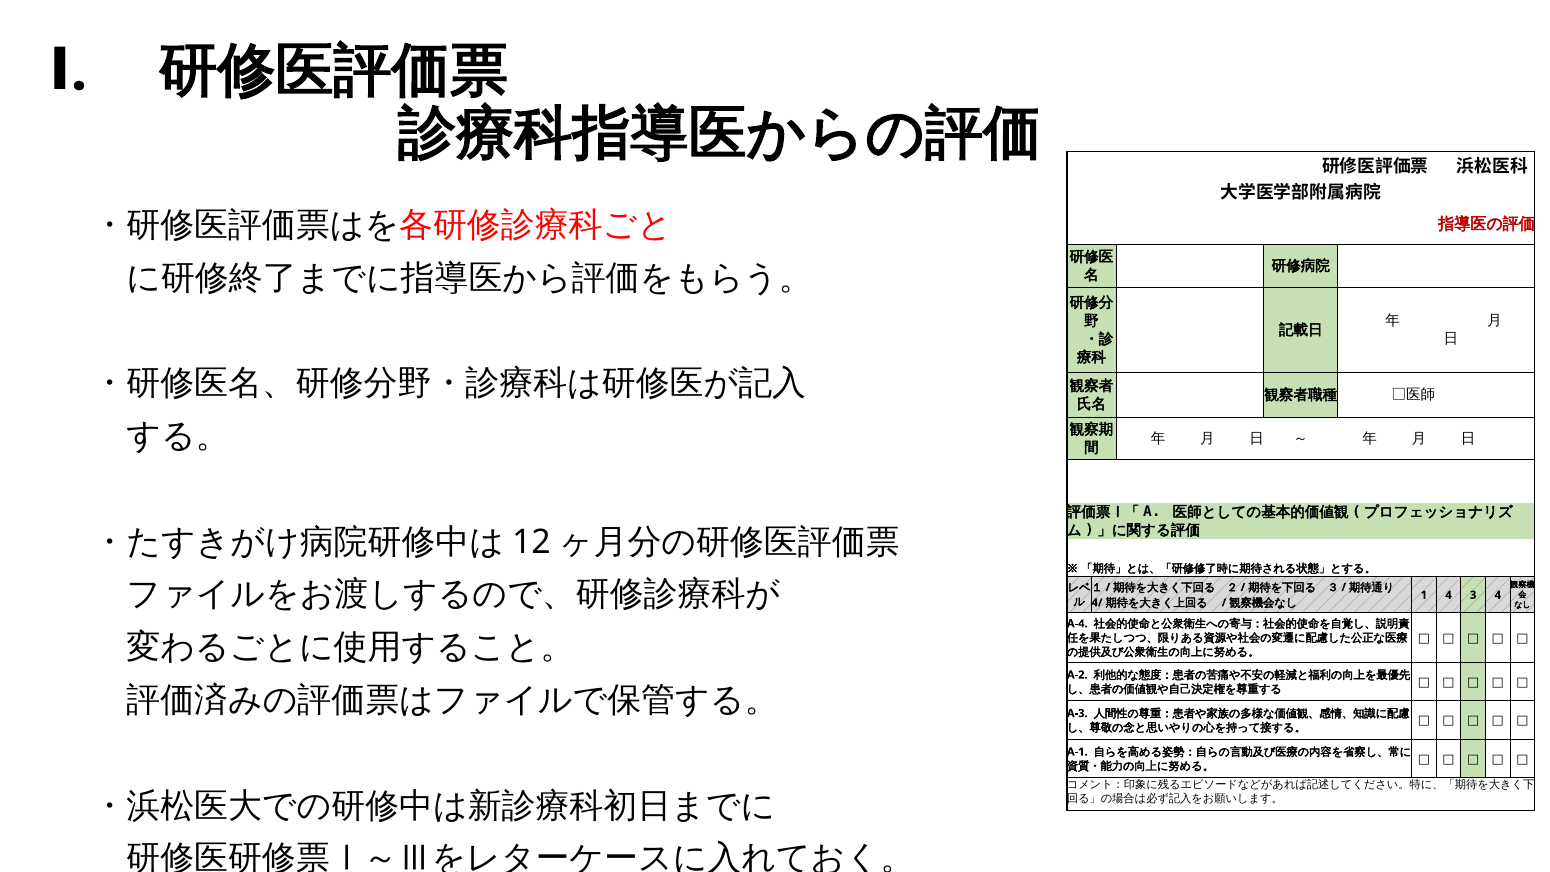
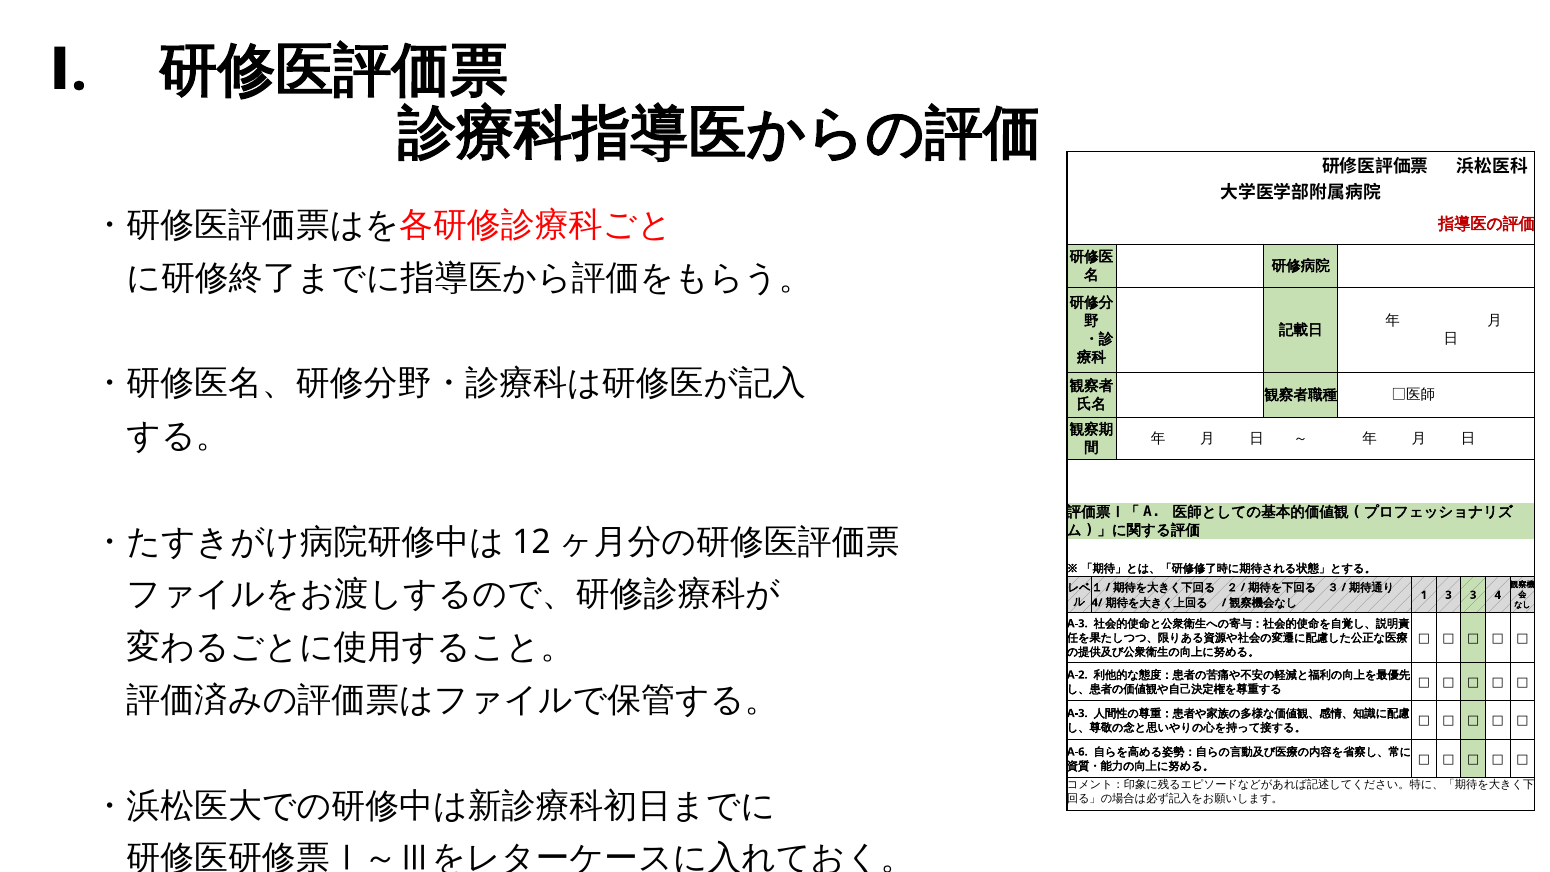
1 4: 4 -> 3 (1449, 595)
A-4: A-4 -> A-3 (1077, 624)
A-1: A-1 -> A-6 (1077, 752)
